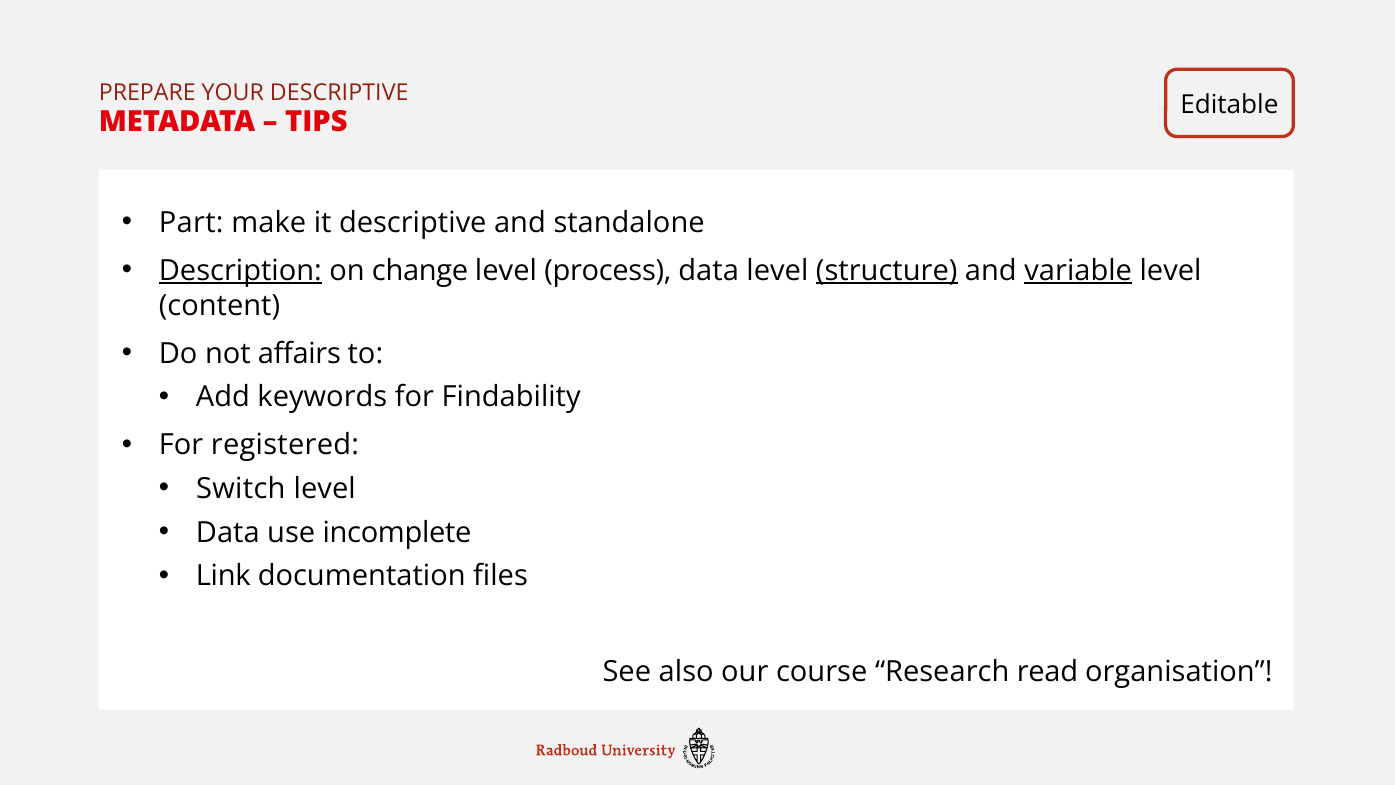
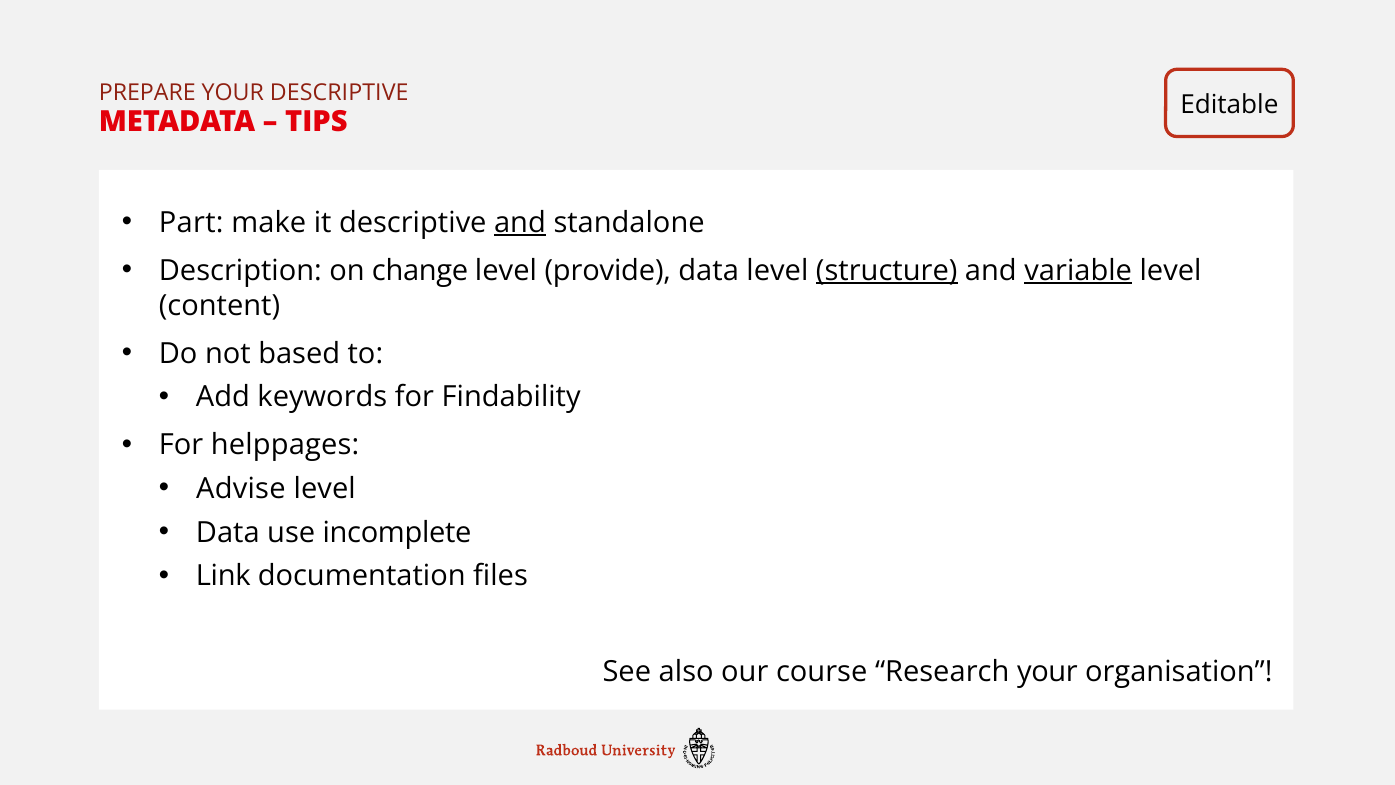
and underline: none -> present (520, 223)
Description underline: present -> none (240, 271)
process: process -> provide (608, 271)
affairs: affairs -> based (299, 353)
registered: registered -> helppages (285, 445)
Switch: Switch -> Advise (241, 489)
Research read: read -> your (1047, 672)
